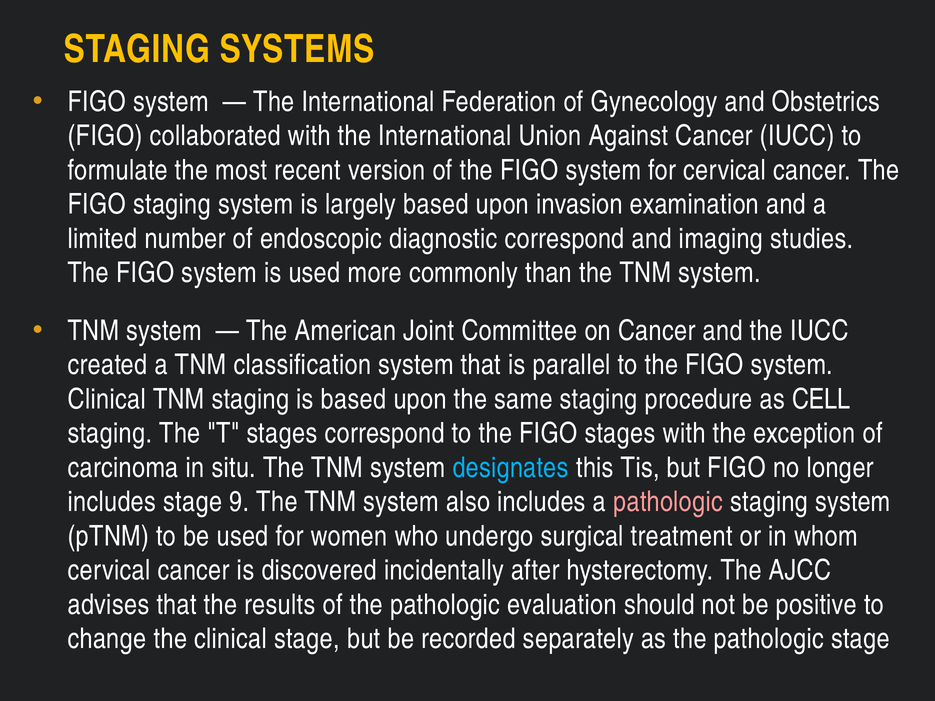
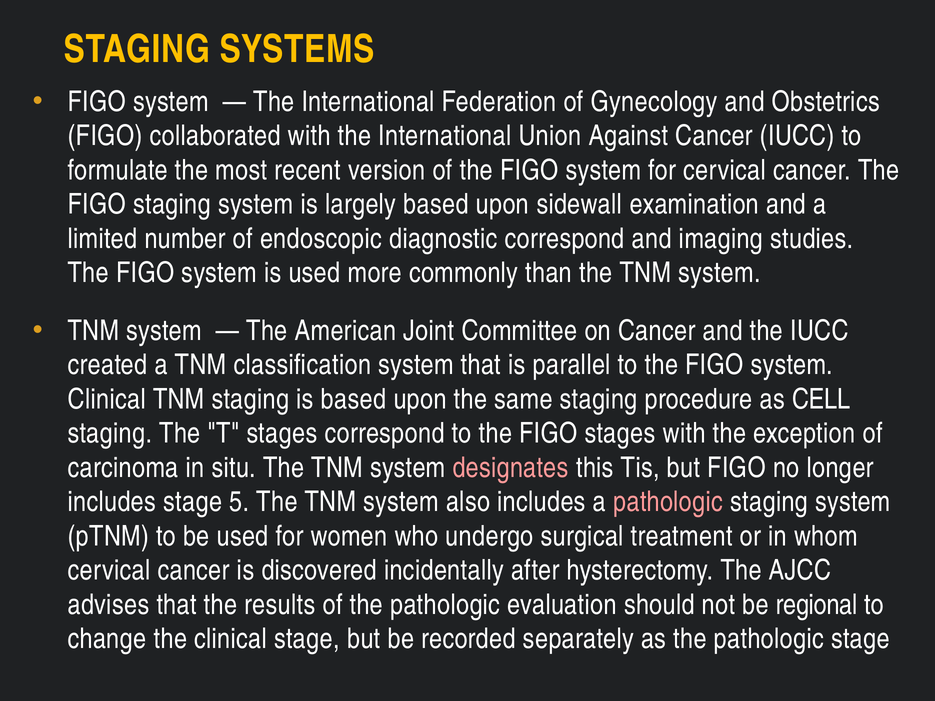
invasion: invasion -> sidewall (579, 205)
designates colour: light blue -> pink (511, 468)
9: 9 -> 5 (239, 502)
positive: positive -> regional (817, 605)
